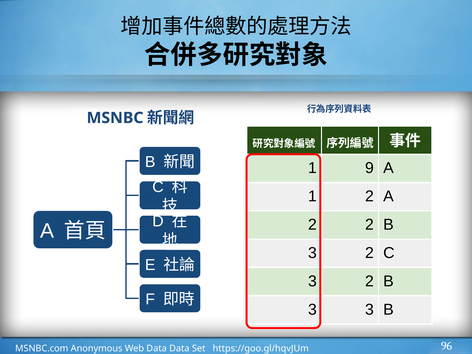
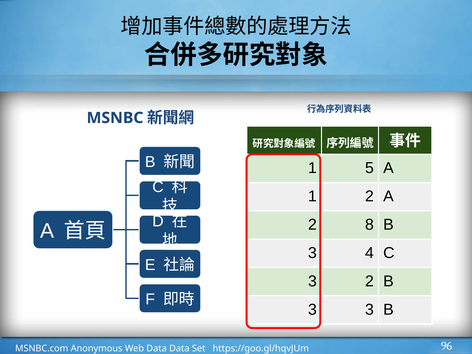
9: 9 -> 5 (369, 168)
2 2: 2 -> 8 (369, 225)
2: 2 -> 4 (369, 253)
